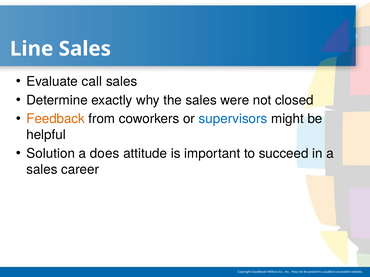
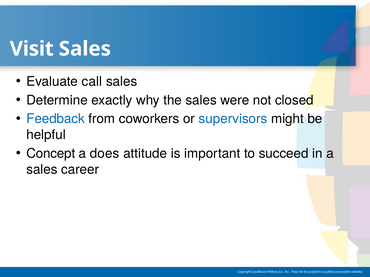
Line: Line -> Visit (32, 49)
Feedback colour: orange -> blue (56, 119)
Solution: Solution -> Concept (51, 154)
